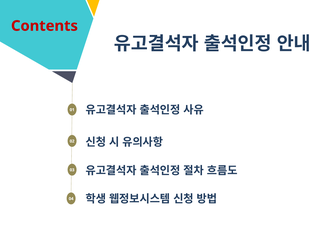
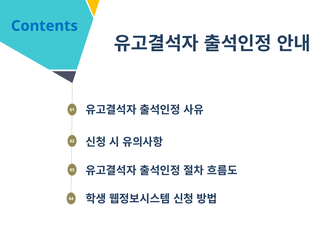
Contents colour: red -> blue (44, 26)
